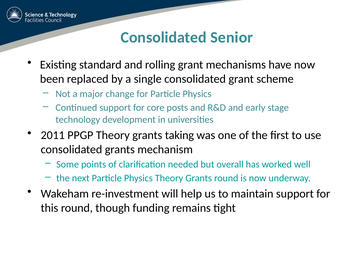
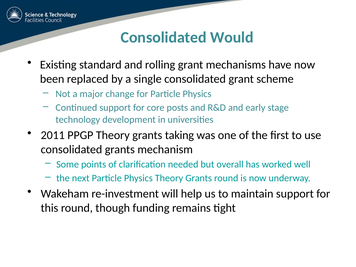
Senior: Senior -> Would (232, 37)
